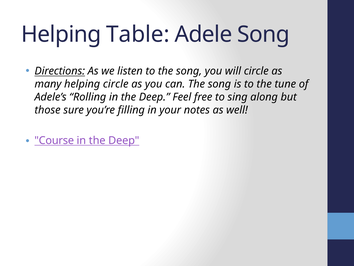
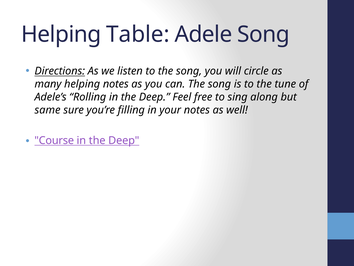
helping circle: circle -> notes (116, 84)
those: those -> same (47, 110)
